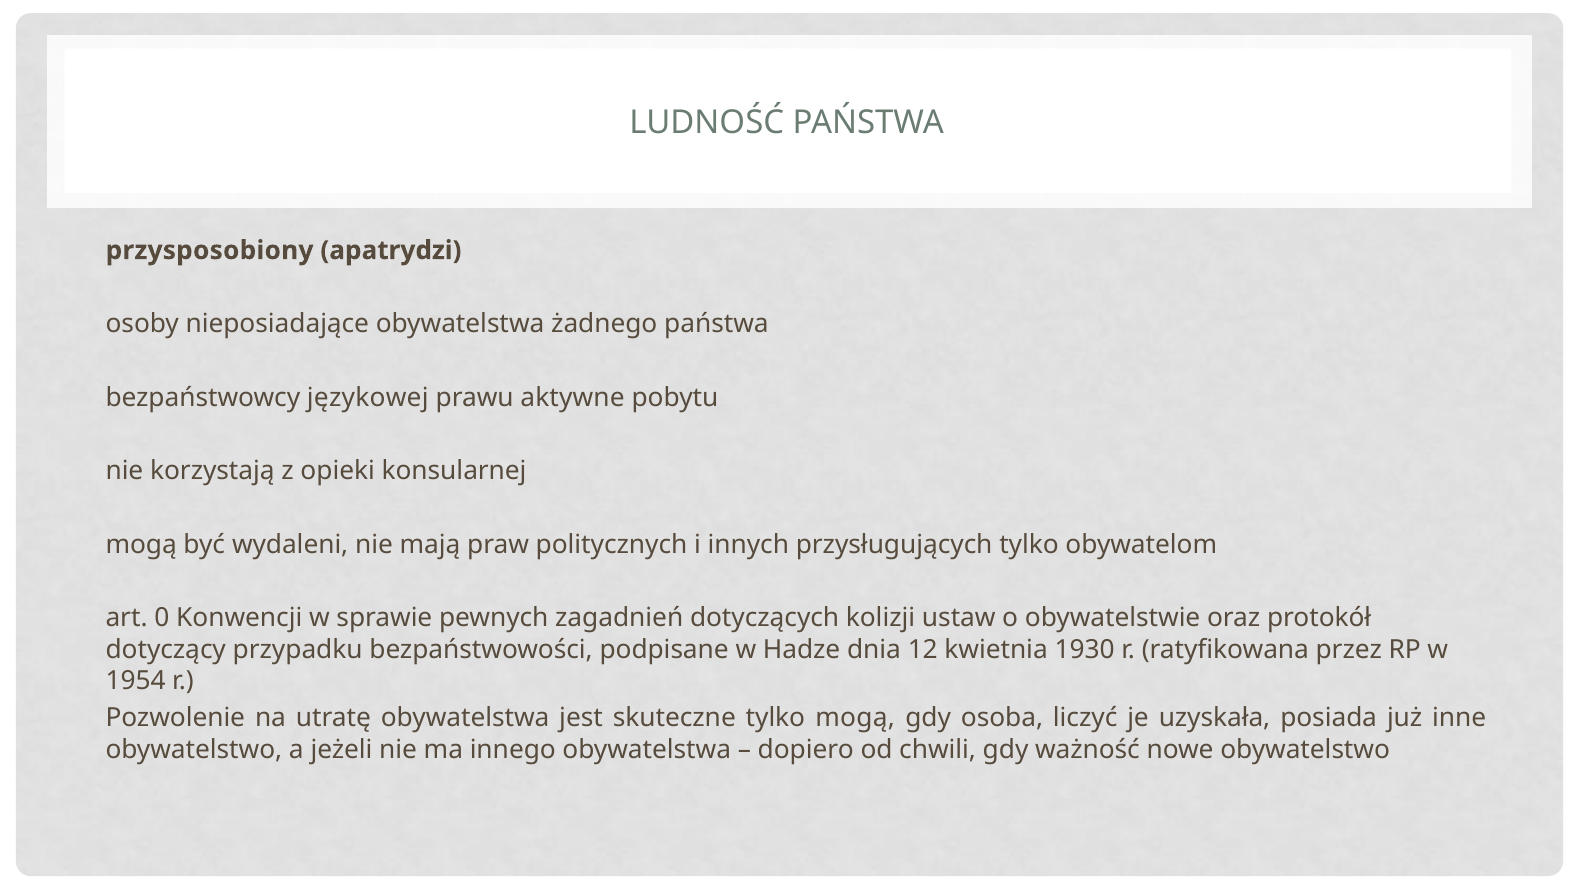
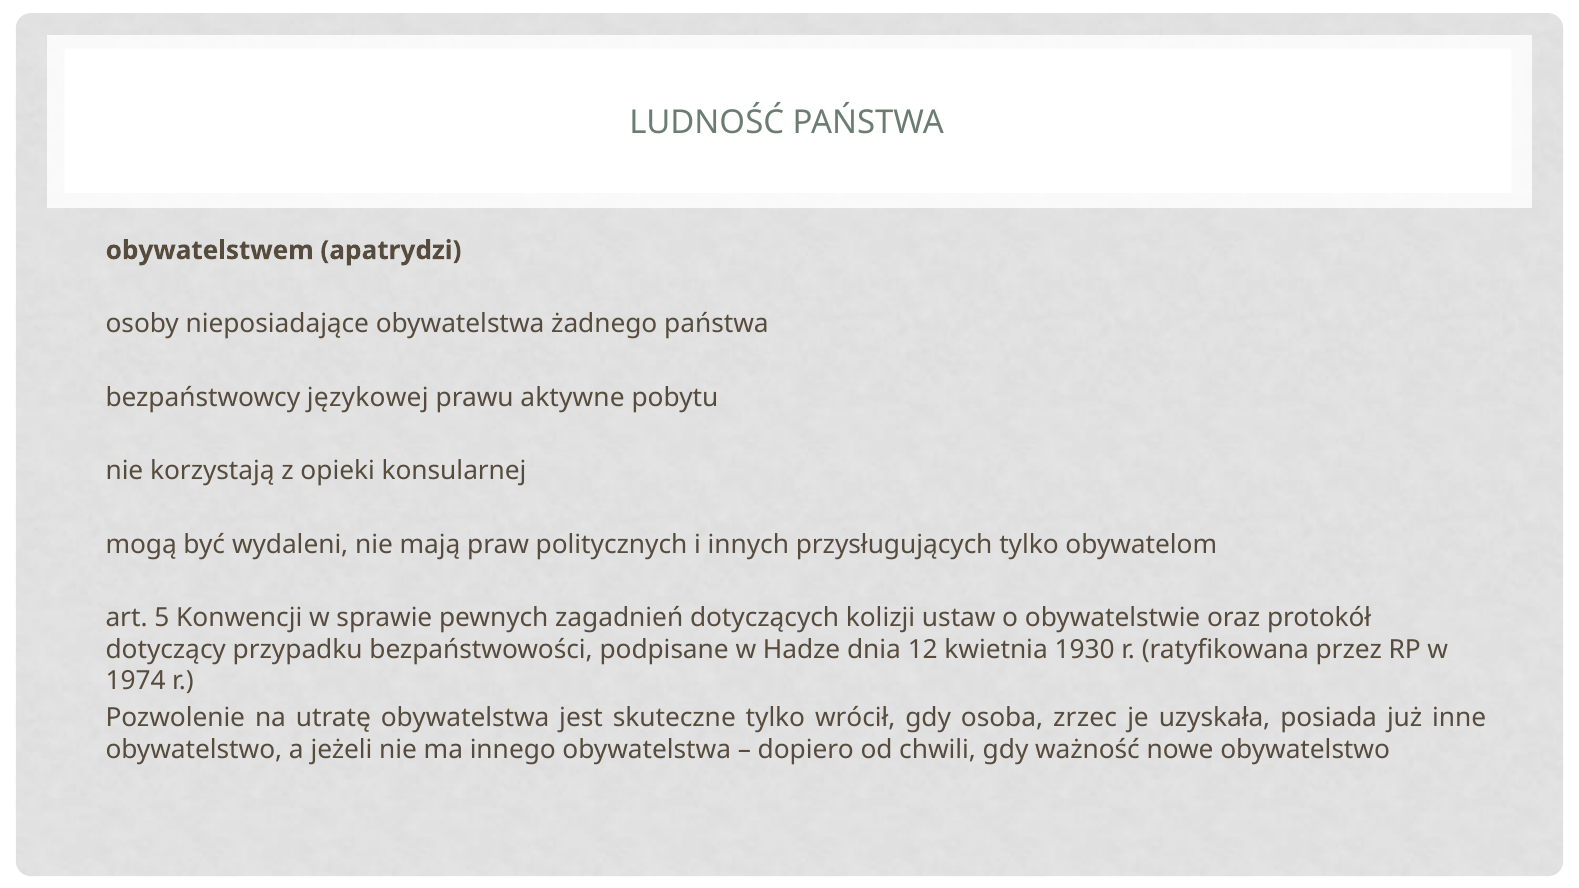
przysposobiony: przysposobiony -> obywatelstwem (210, 250)
0: 0 -> 5 (162, 618)
1954: 1954 -> 1974 (136, 681)
tylko mogą: mogą -> wrócił (855, 718)
liczyć: liczyć -> zrzec (1085, 718)
